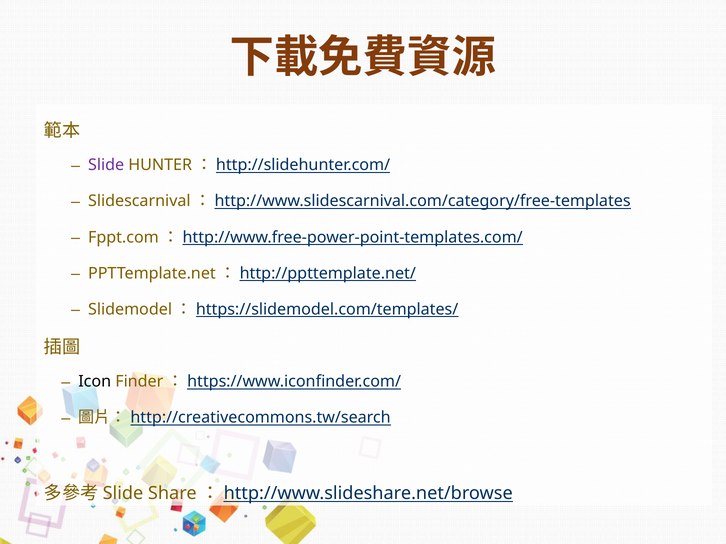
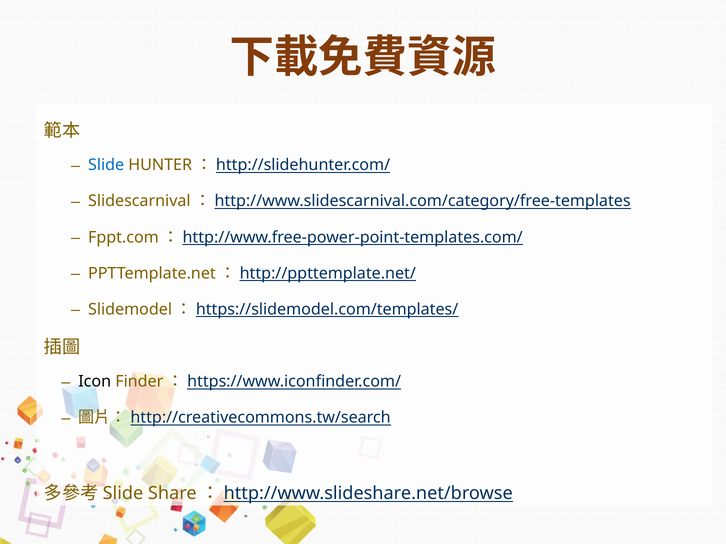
Slide colour: purple -> blue (106, 165)
